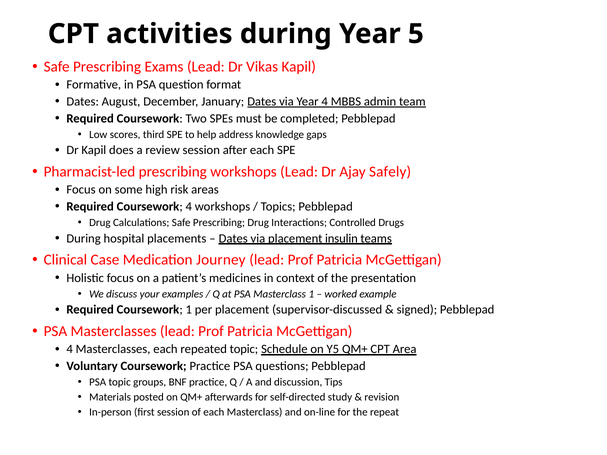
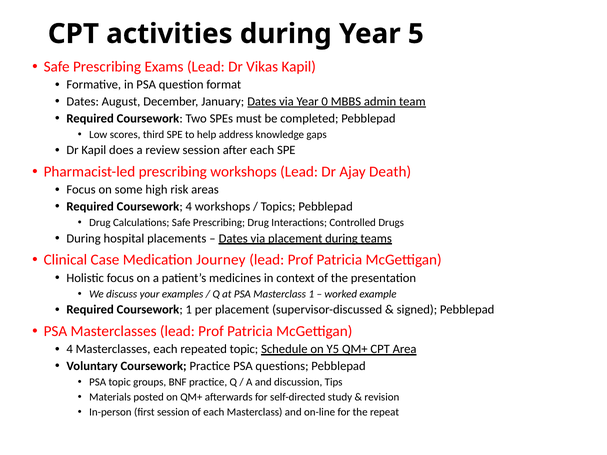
Year 4: 4 -> 0 (325, 102)
Safely: Safely -> Death (390, 172)
placement insulin: insulin -> during (341, 239)
